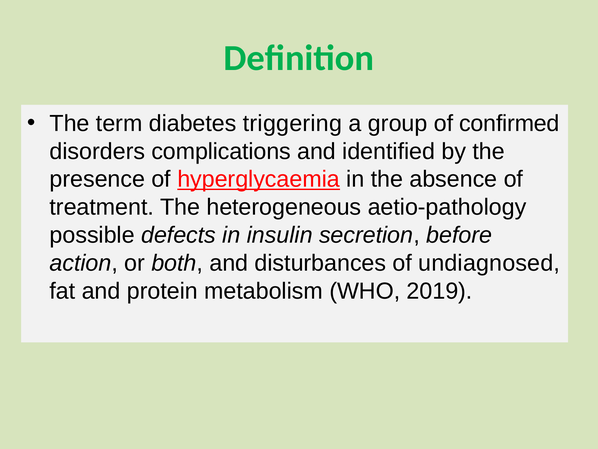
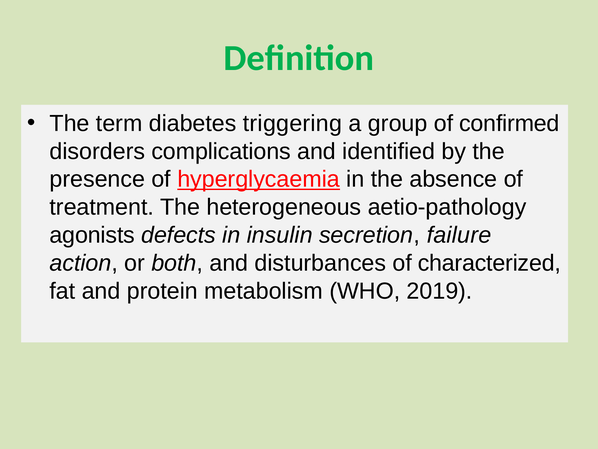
possible: possible -> agonists (92, 235)
before: before -> failure (459, 235)
undiagnosed: undiagnosed -> characterized (489, 263)
